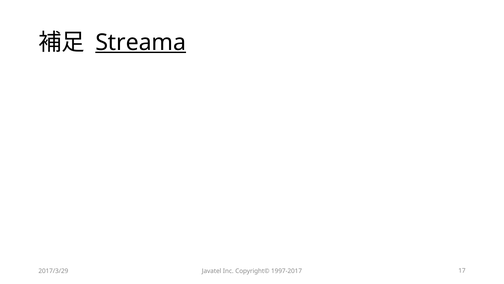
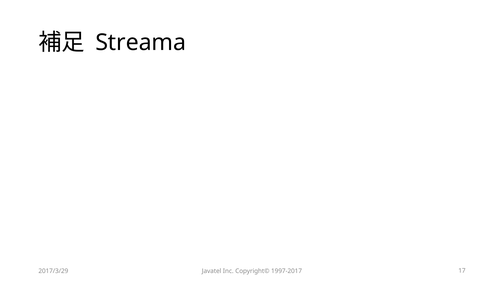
Streama underline: present -> none (141, 42)
